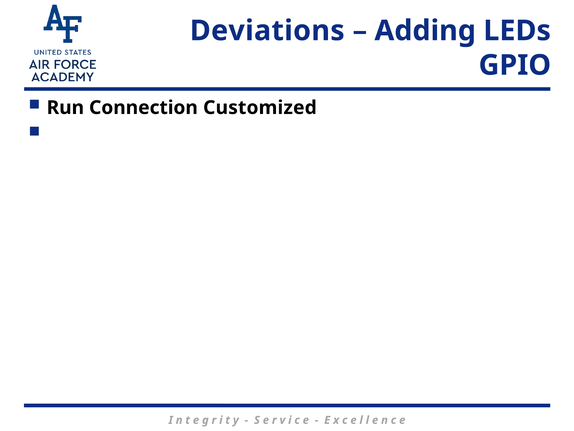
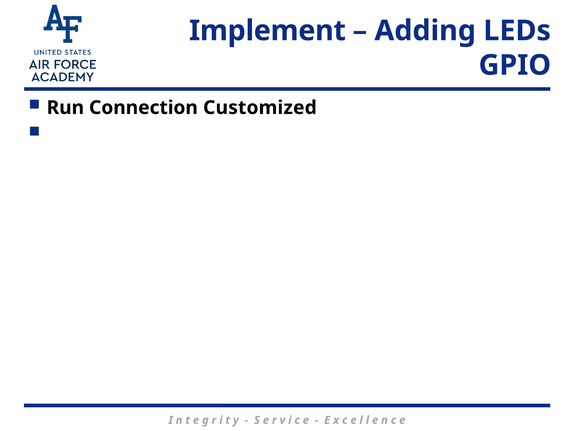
Deviations: Deviations -> Implement (267, 31)
